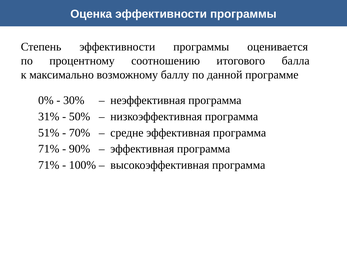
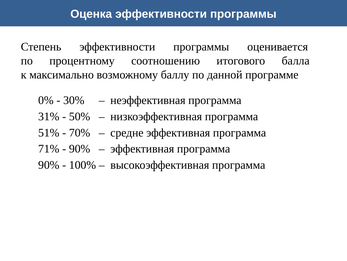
71%: 71% -> 90% (49, 165)
